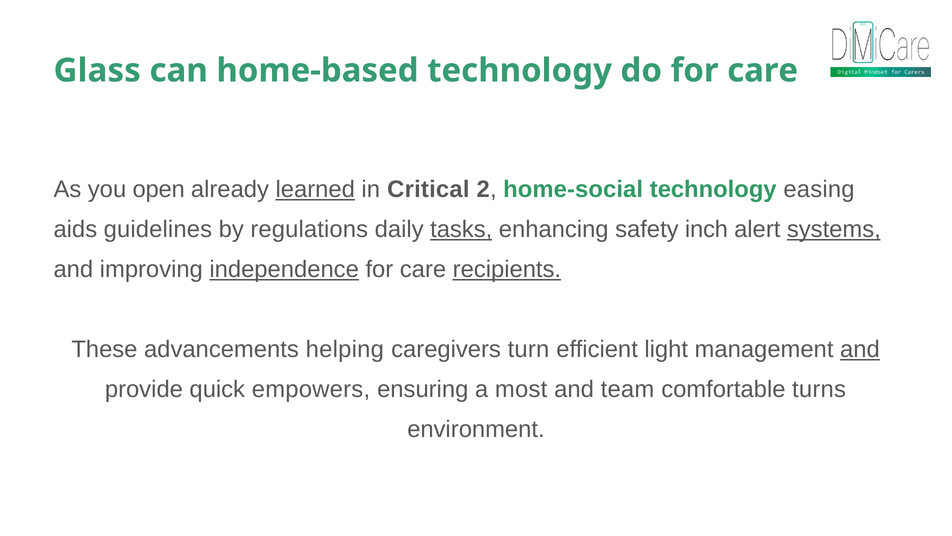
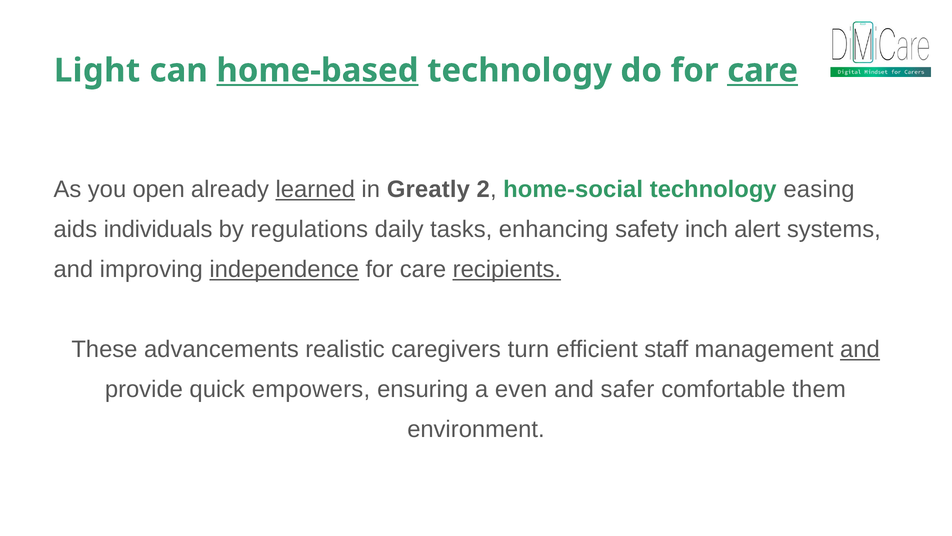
Glass: Glass -> Light (97, 70)
home-based underline: none -> present (317, 70)
care underline: none -> present (763, 70)
Critical: Critical -> Greatly (428, 189)
guidelines: guidelines -> individuals (158, 229)
tasks underline: present -> none (461, 229)
systems underline: present -> none (834, 229)
helping: helping -> realistic (345, 349)
light: light -> staff (666, 349)
most: most -> even (521, 389)
team: team -> safer (627, 389)
turns: turns -> them (819, 389)
